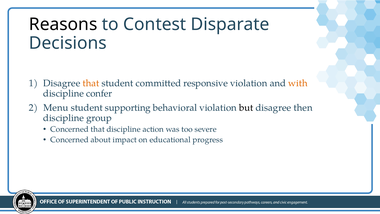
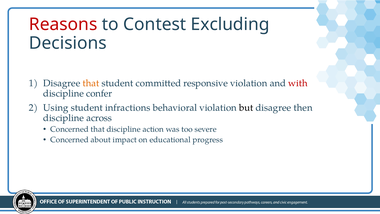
Reasons colour: black -> red (63, 24)
Disparate: Disparate -> Excluding (230, 24)
with colour: orange -> red (298, 83)
Menu: Menu -> Using (56, 108)
supporting: supporting -> infractions (128, 108)
group: group -> across (99, 118)
